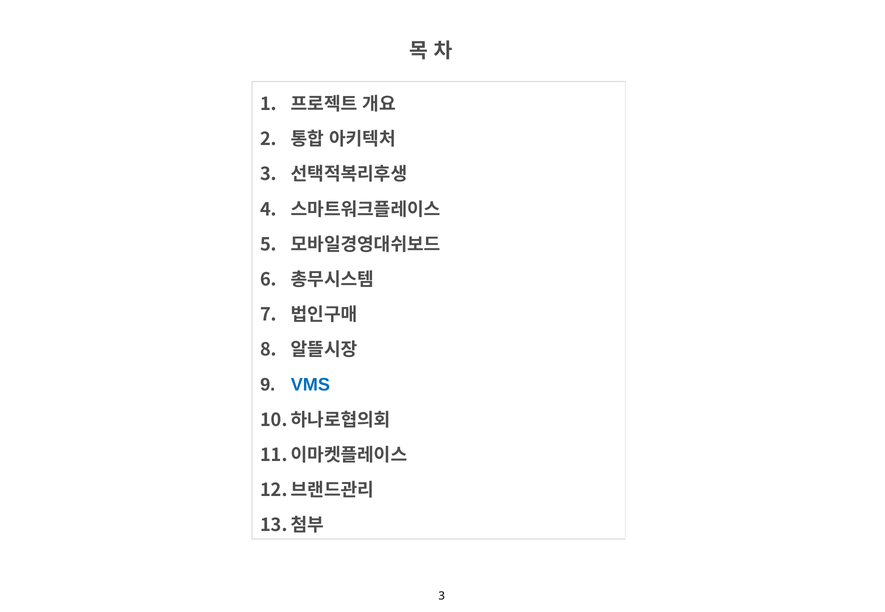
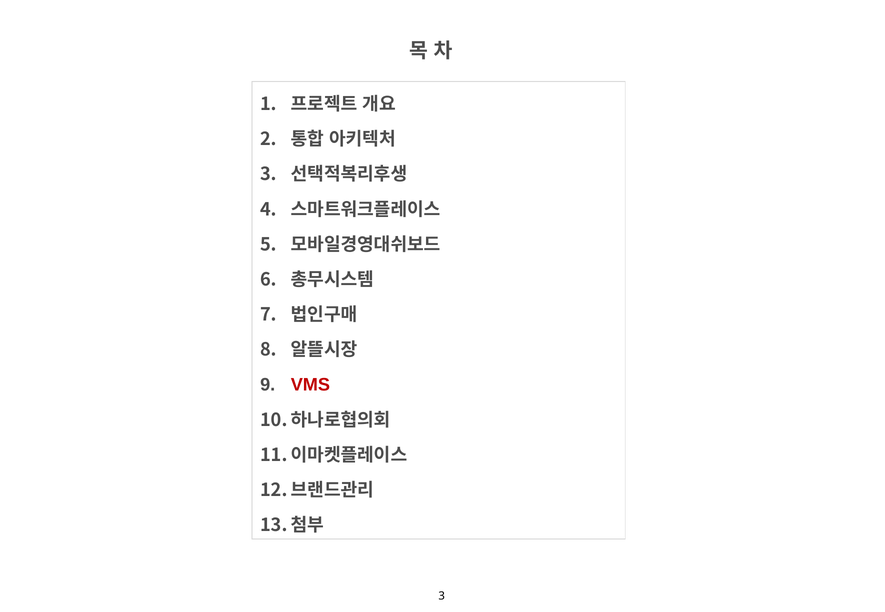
VMS colour: blue -> red (310, 385)
